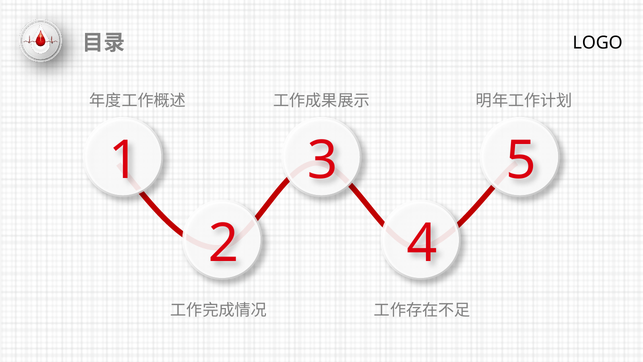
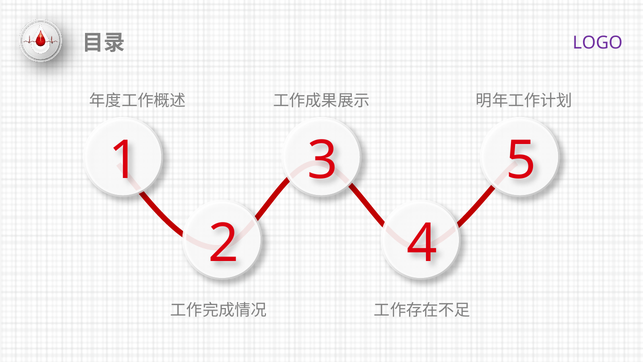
LOGO colour: black -> purple (598, 43)
